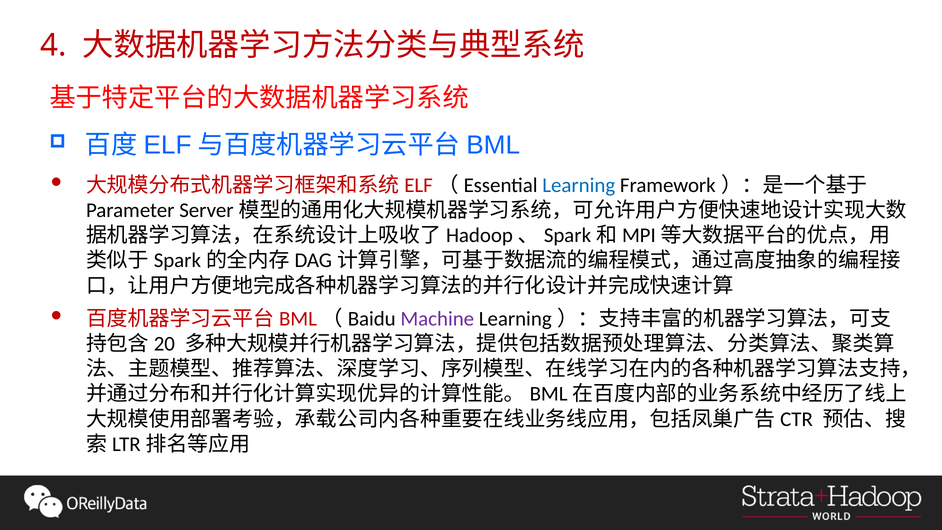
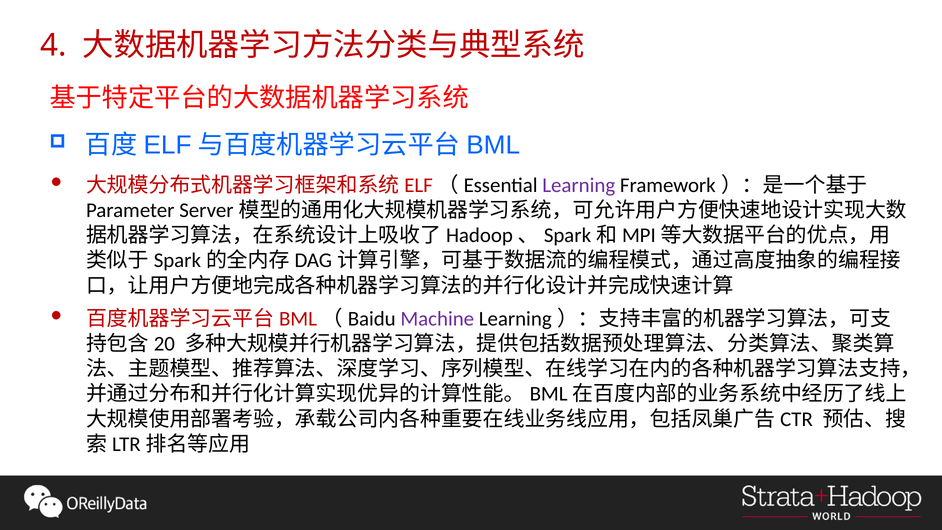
Learning colour: blue -> purple (579, 185)
